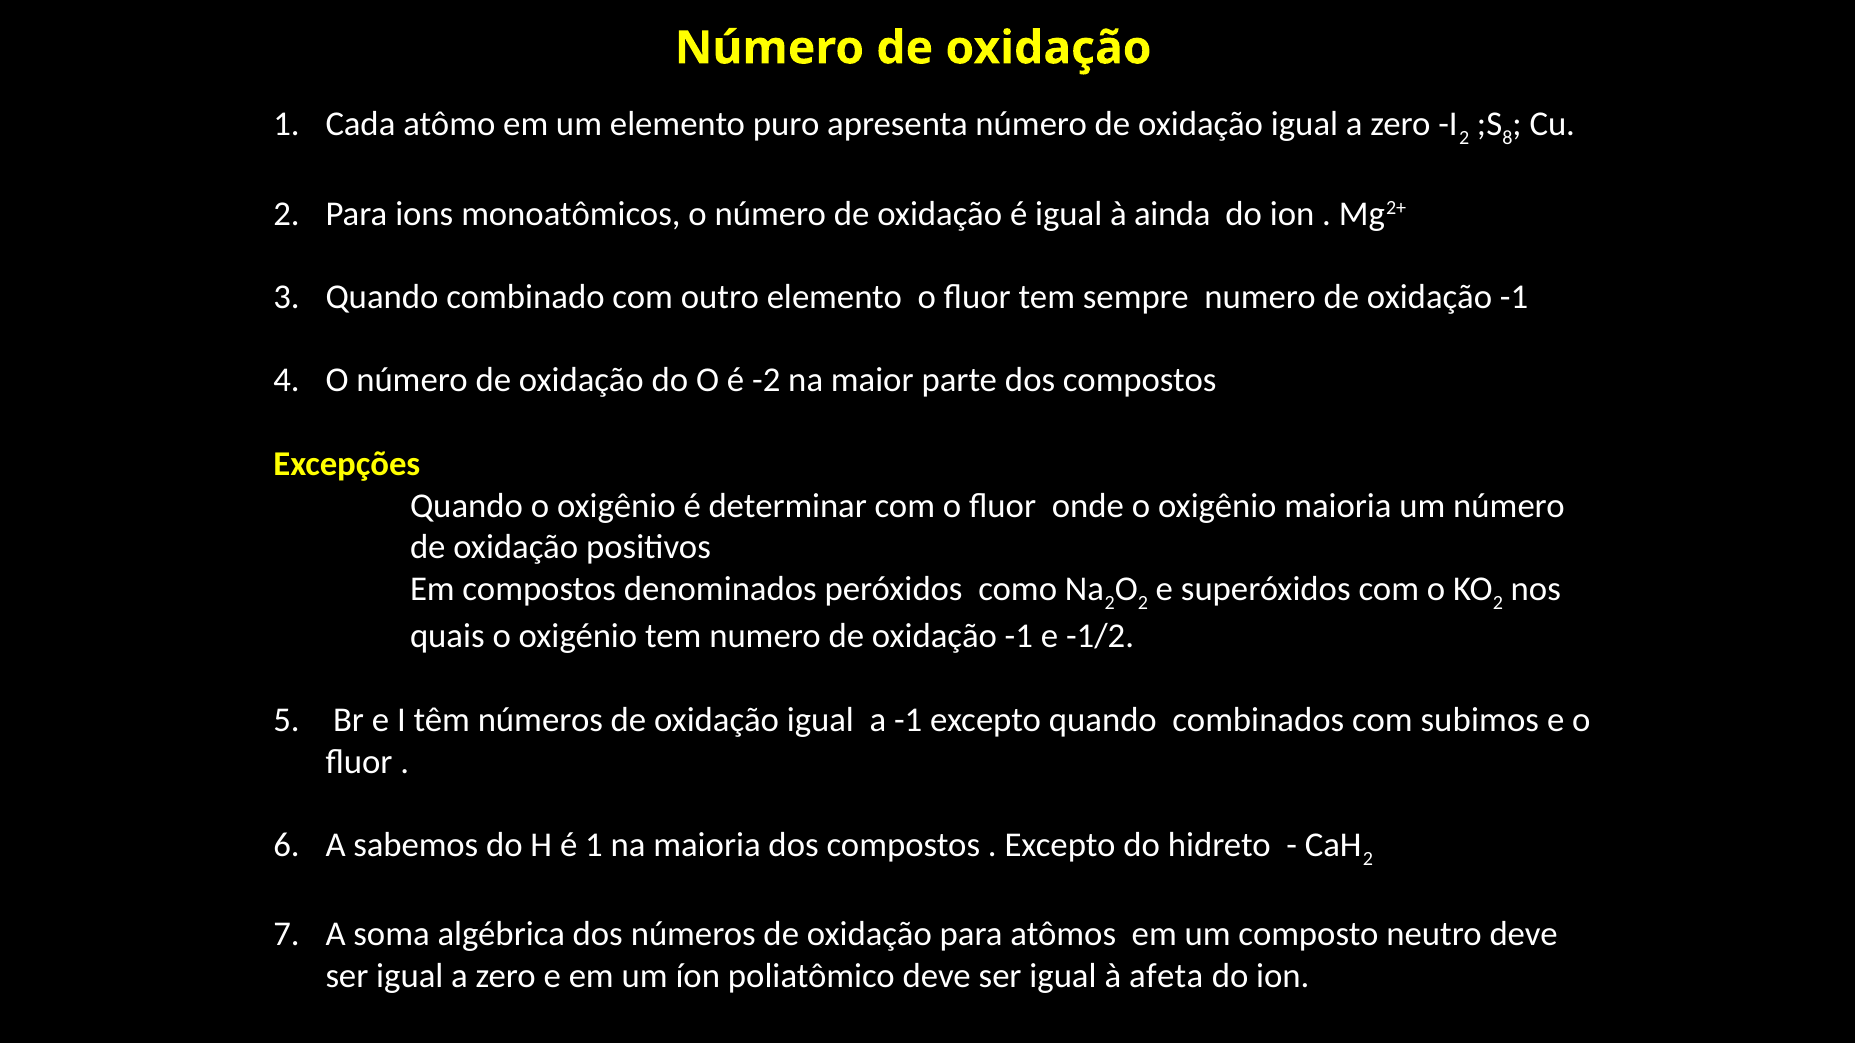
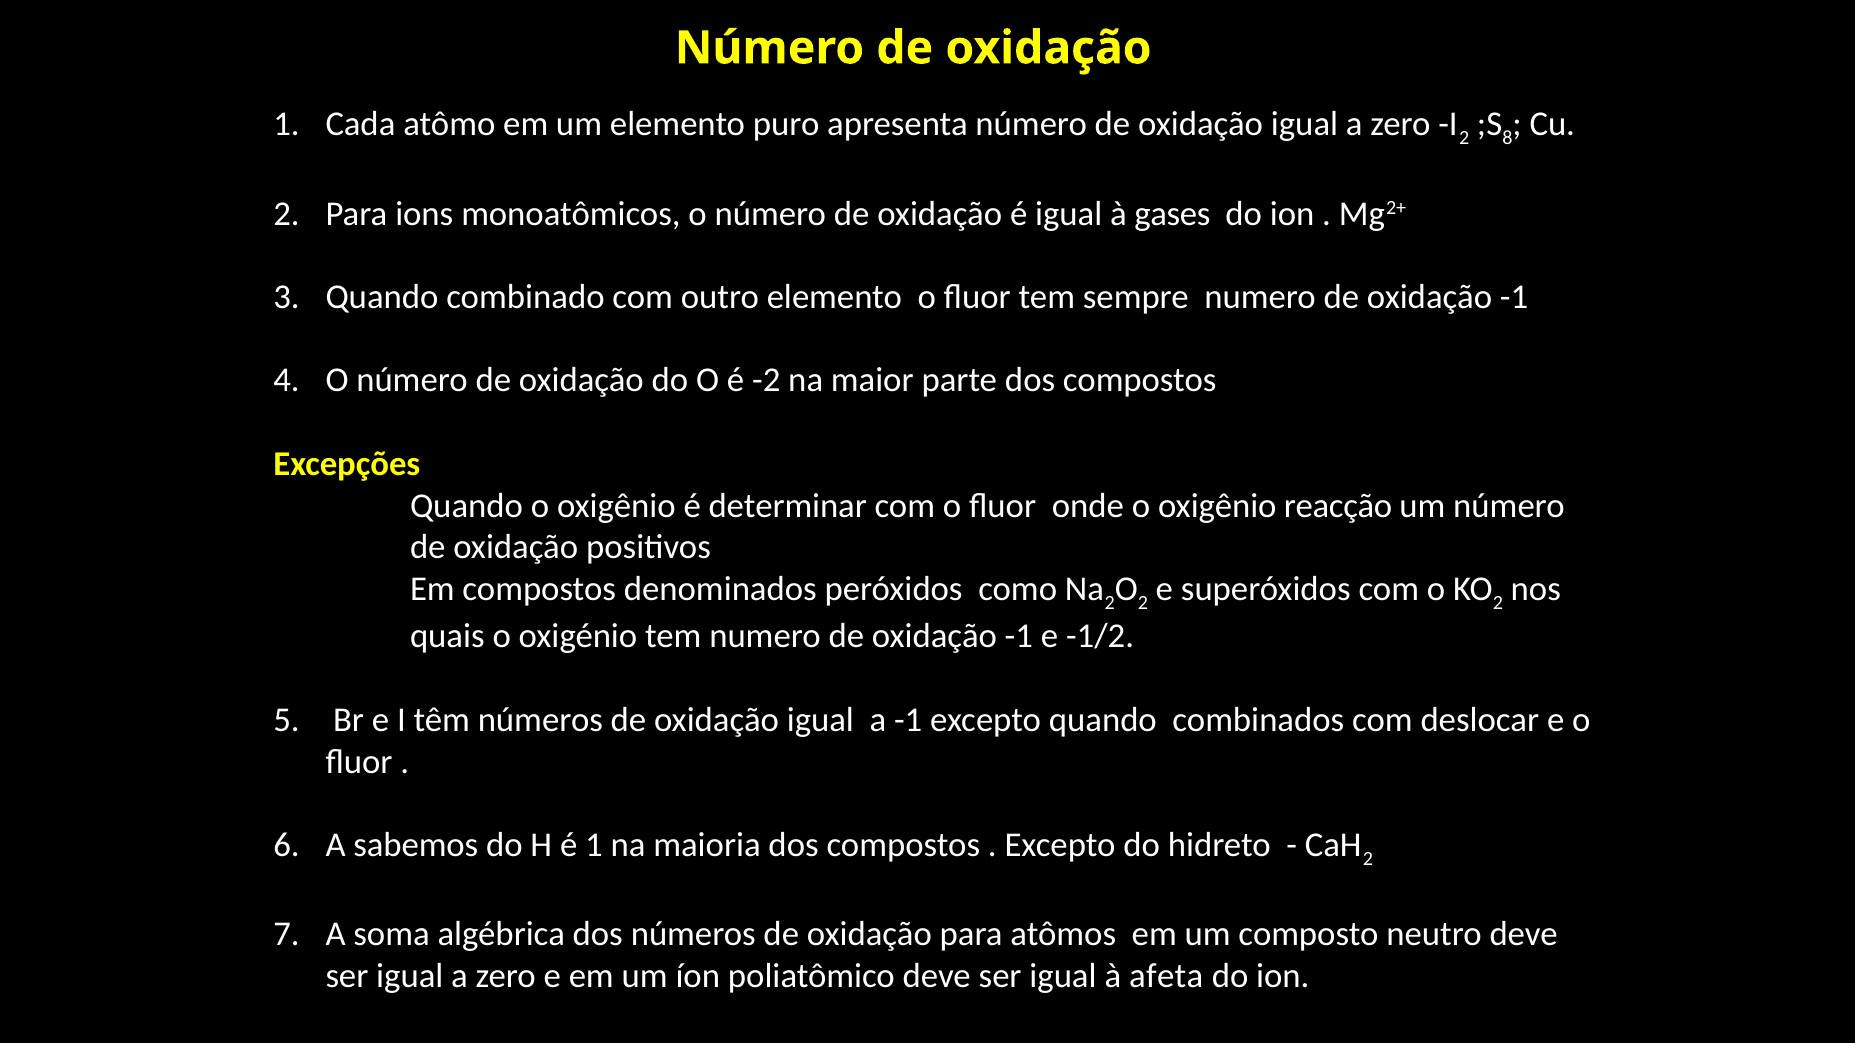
ainda: ainda -> gases (1172, 214)
oxigênio maioria: maioria -> reacção (1338, 506)
subimos: subimos -> deslocar (1480, 720)
